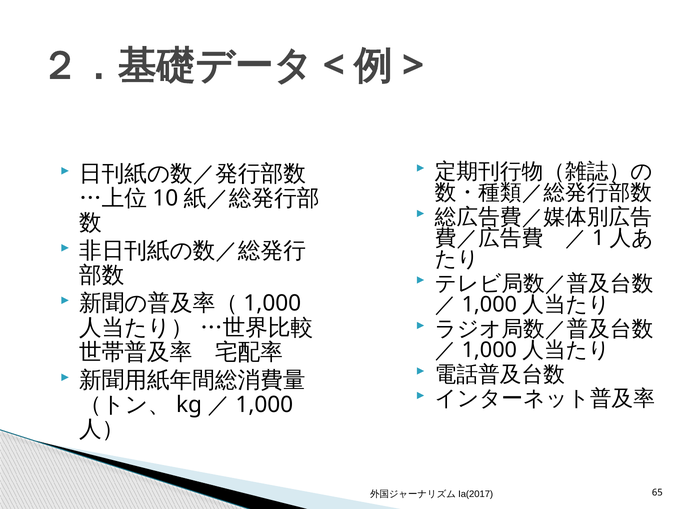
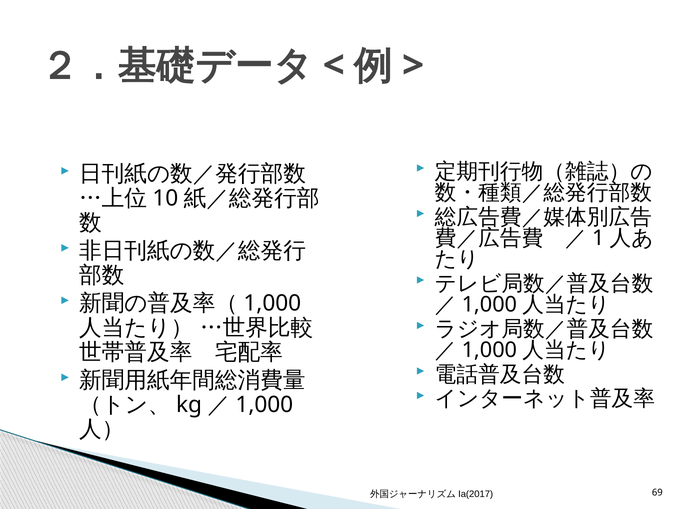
65: 65 -> 69 (657, 493)
